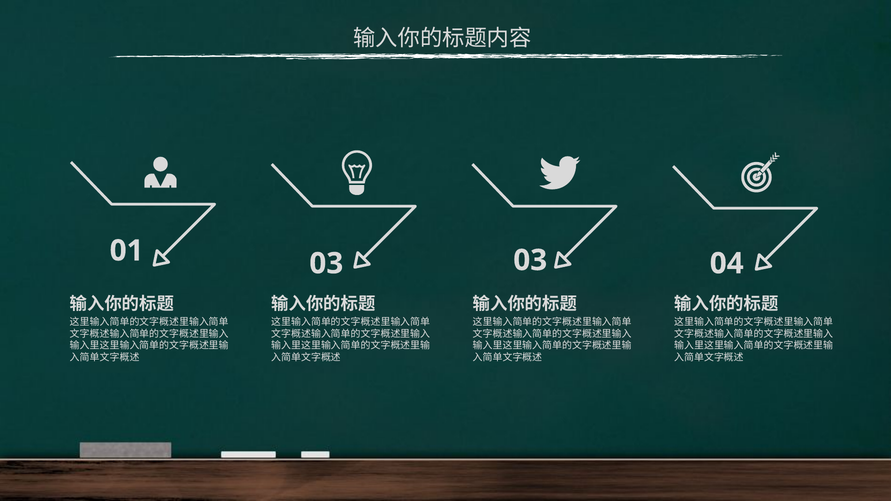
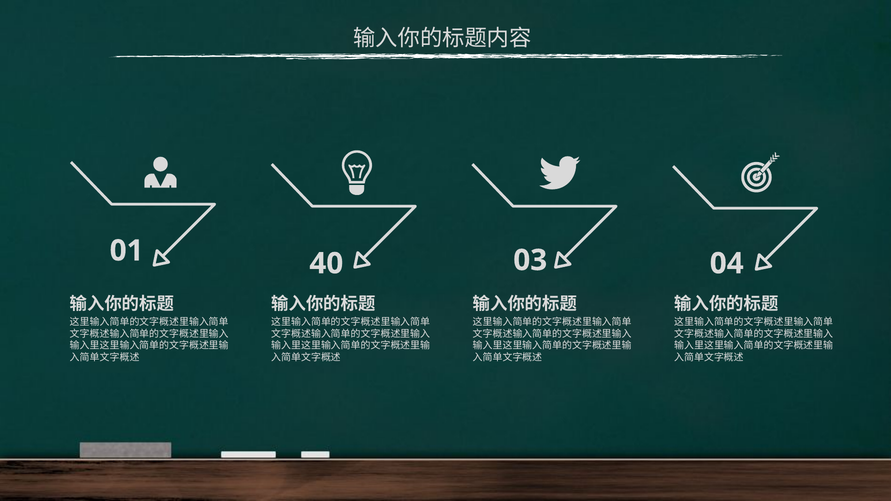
01 03: 03 -> 40 (326, 264)
